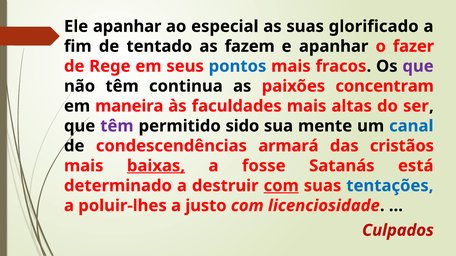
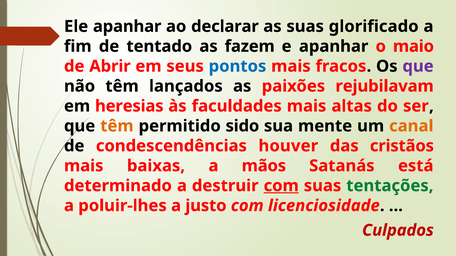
especial: especial -> declarar (225, 26)
fazer: fazer -> maio (413, 46)
Rege: Rege -> Abrir (110, 66)
continua: continua -> lançados (186, 86)
concentram: concentram -> rejubilavam (385, 86)
maneira: maneira -> heresias (129, 106)
têm colour: purple -> orange (117, 126)
canal colour: blue -> orange (411, 126)
armará: armará -> houver (288, 146)
baixas underline: present -> none (156, 166)
fosse: fosse -> mãos (264, 166)
tentações colour: blue -> green (390, 186)
